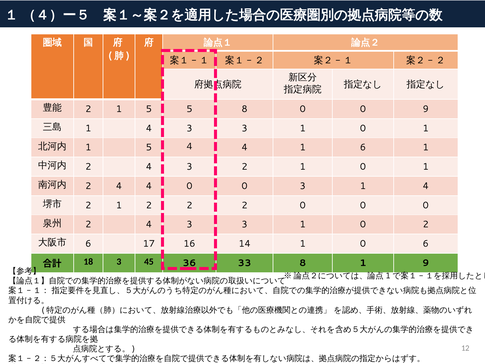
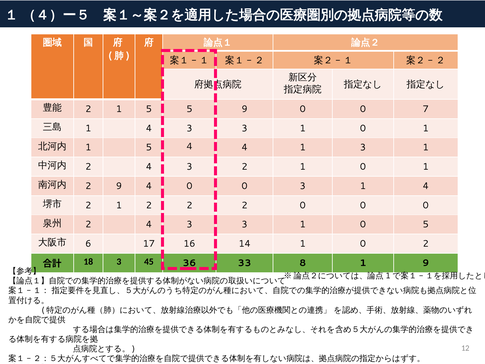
5 8: 8 -> 9 (245, 109)
0 9: 9 -> 7 (426, 109)
1 6: 6 -> 3 (363, 147)
4: 4 -> 9 (119, 186)
0 2: 2 -> 5 (426, 224)
0 6: 6 -> 2 (426, 244)
